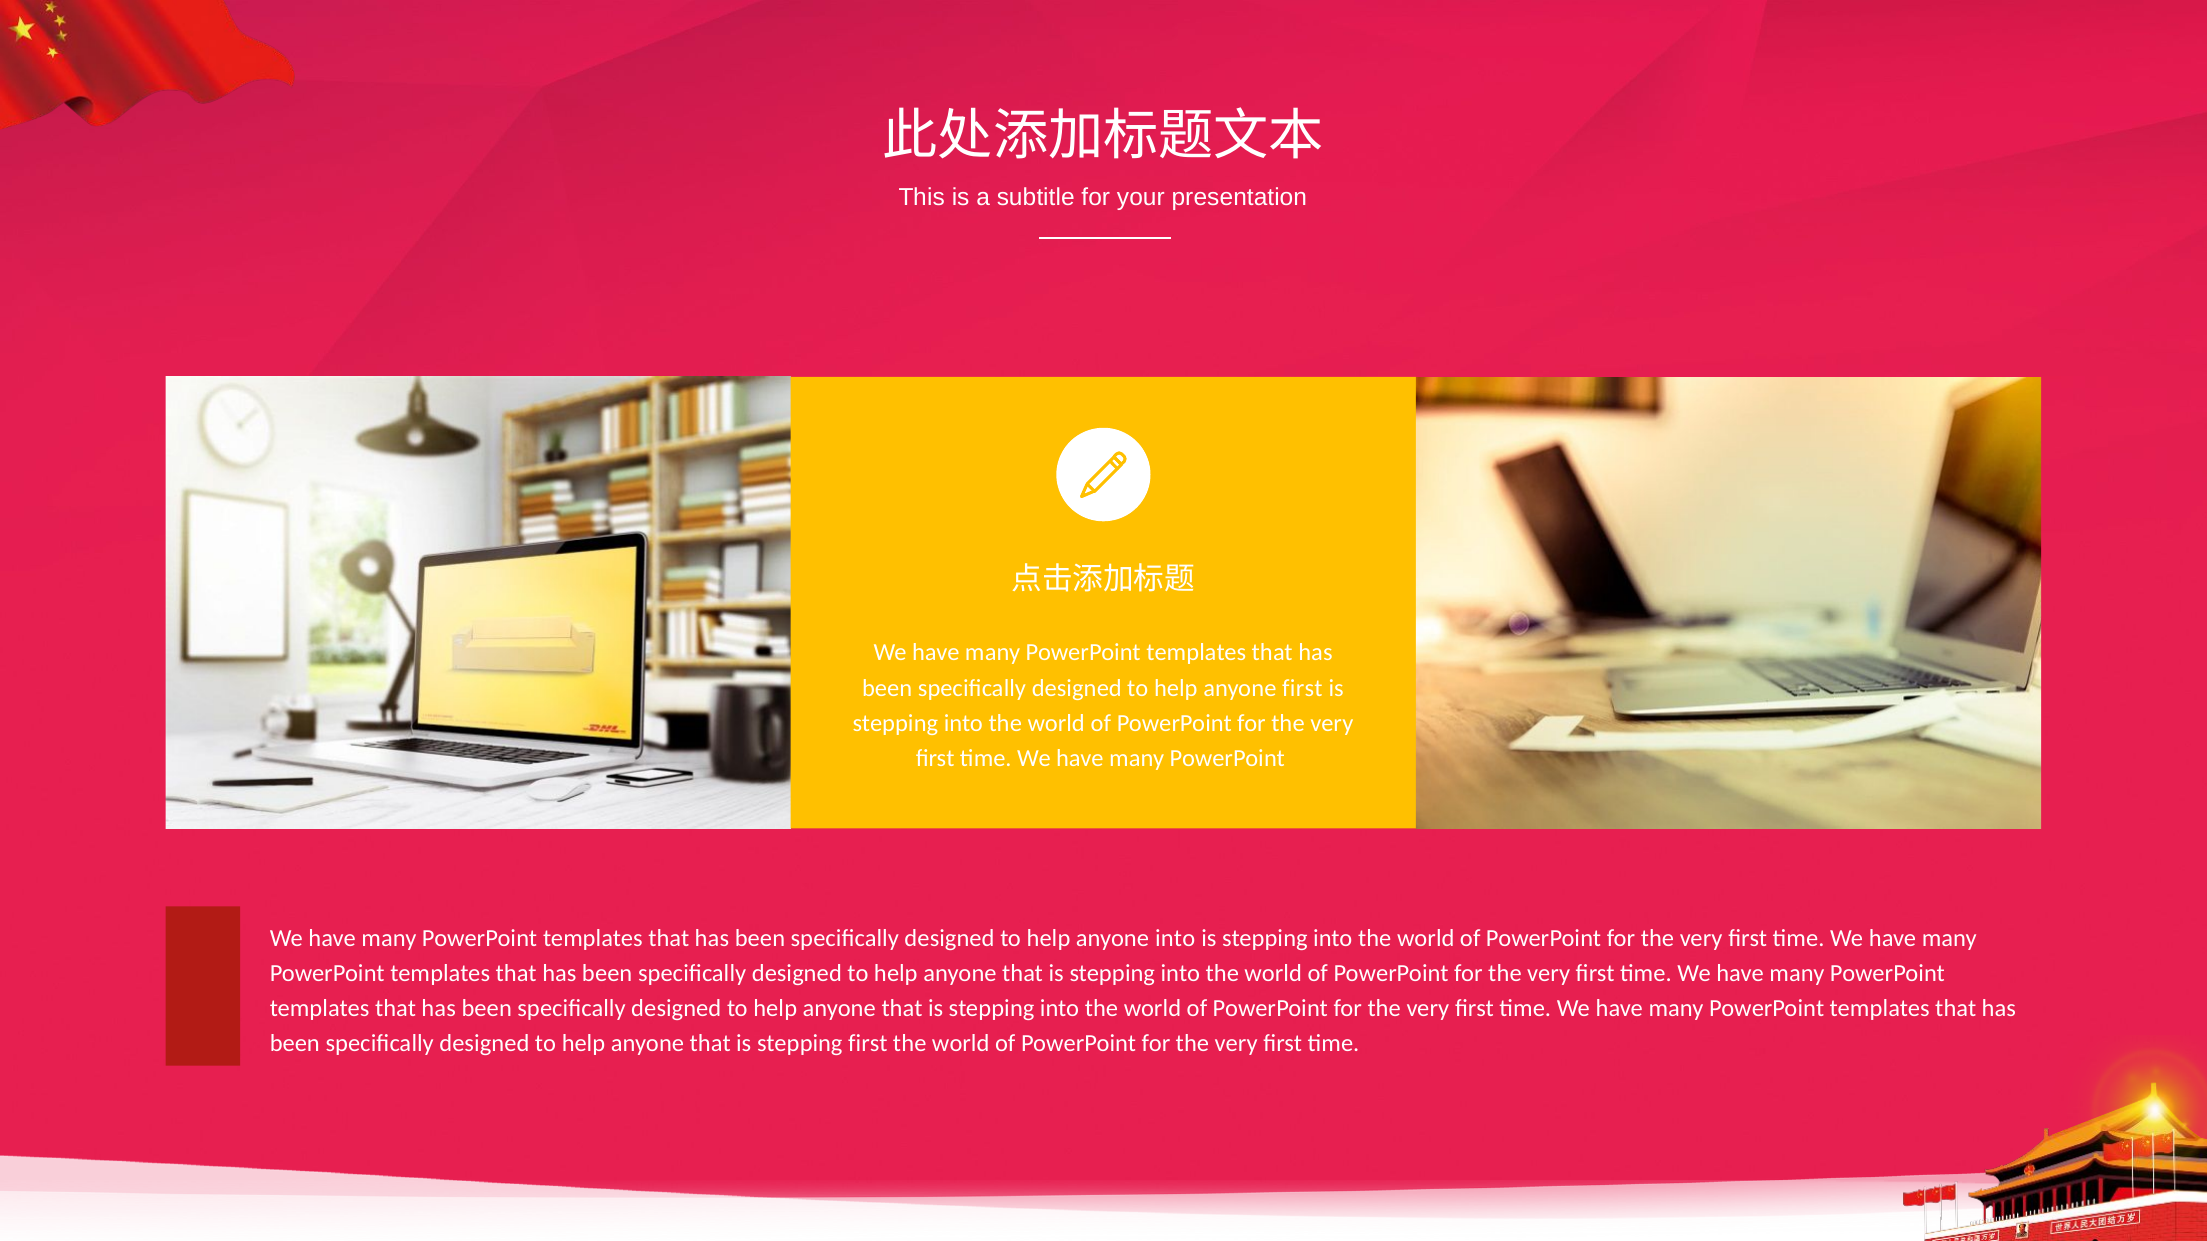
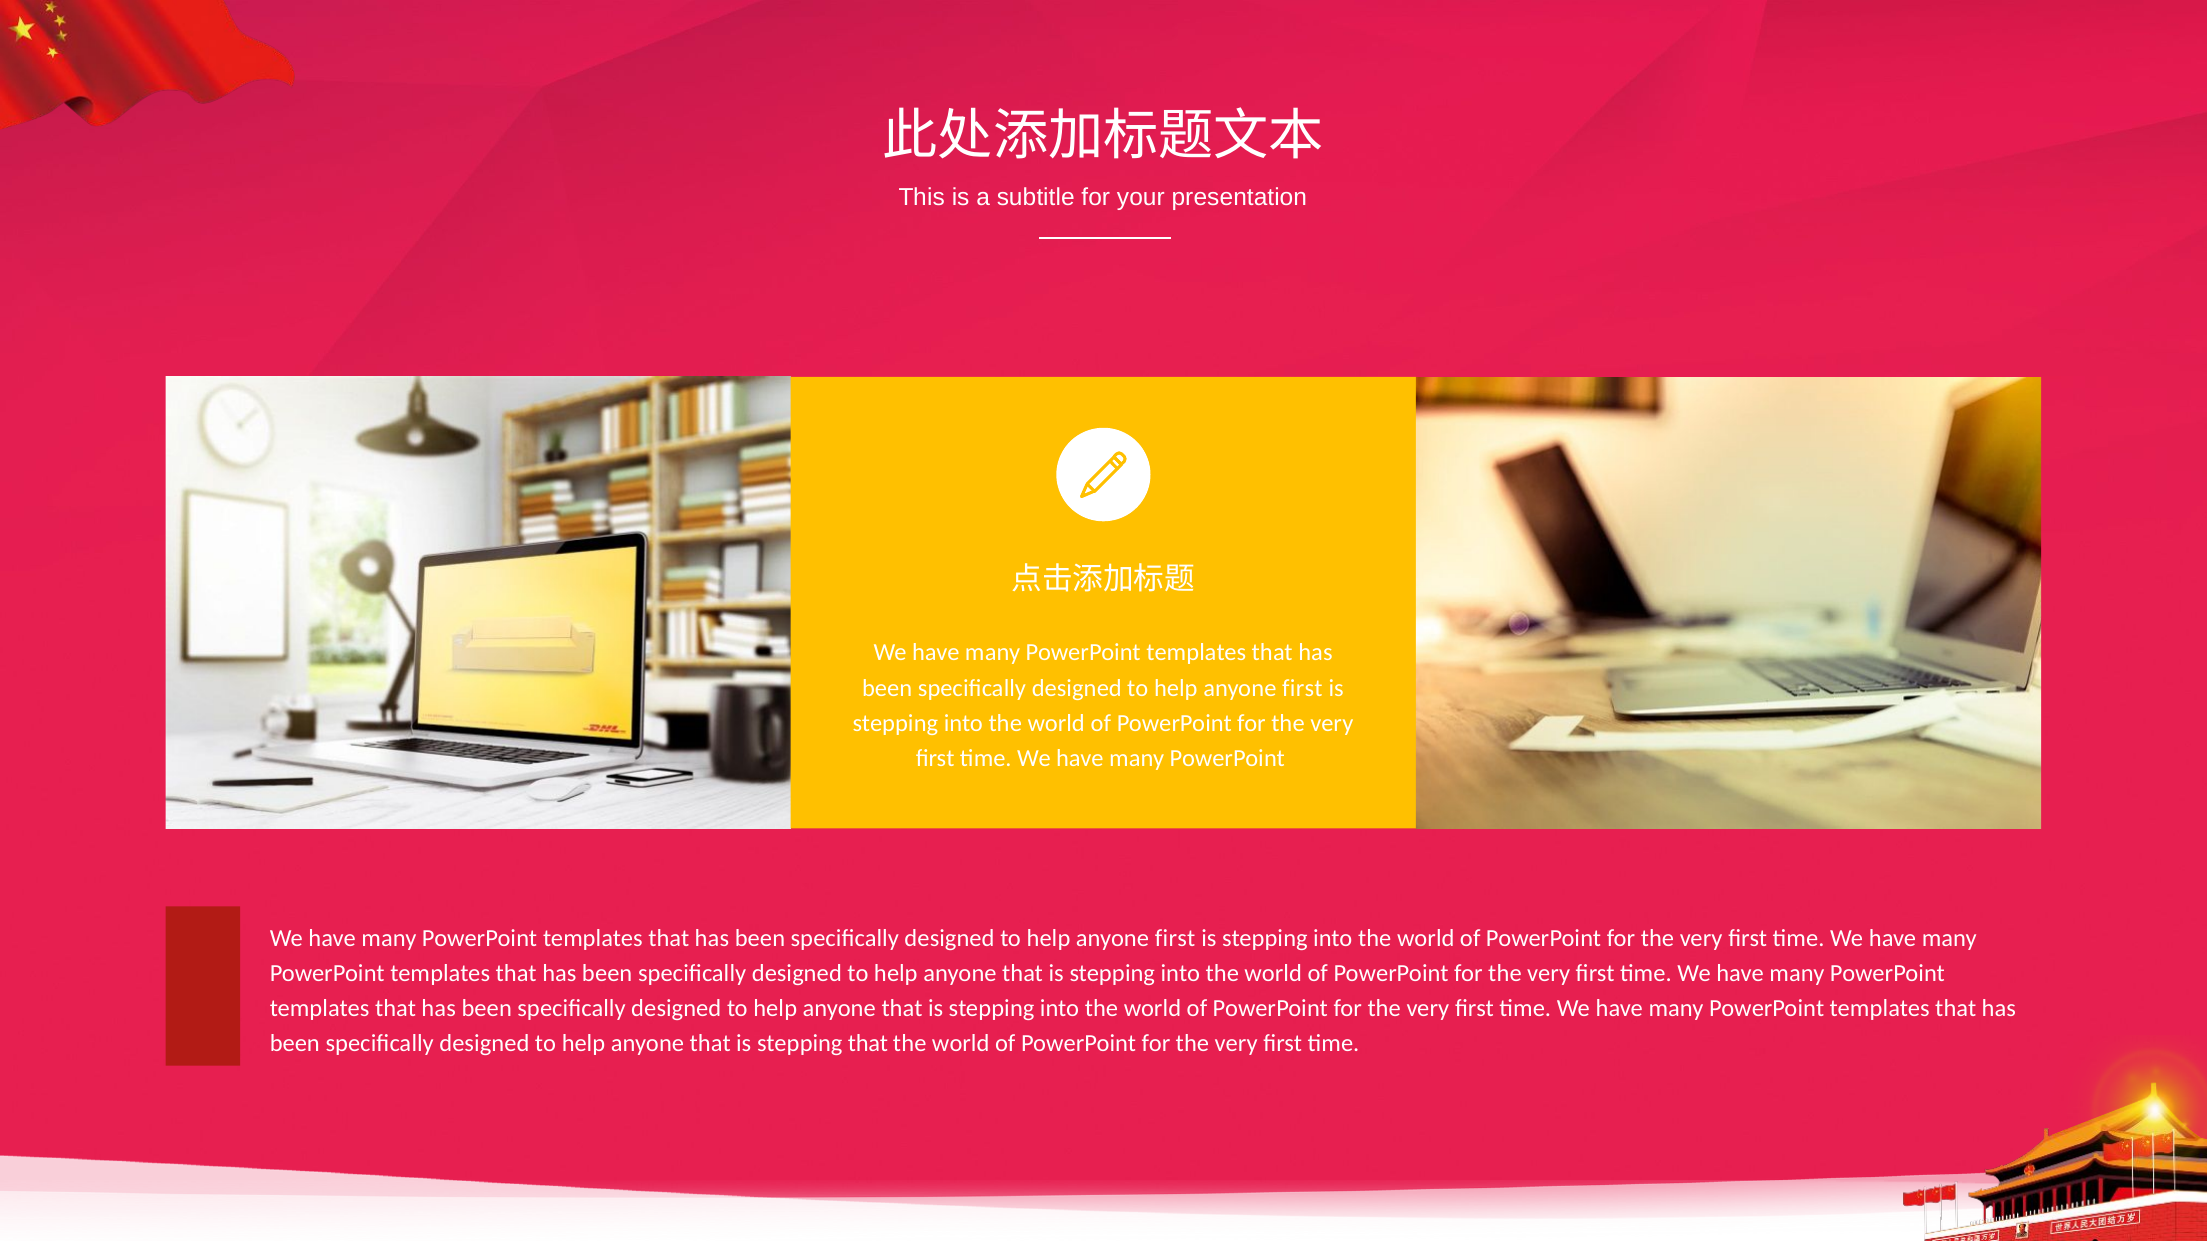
into: into -> first (1175, 938)
stepping first: first -> that (868, 1043)
